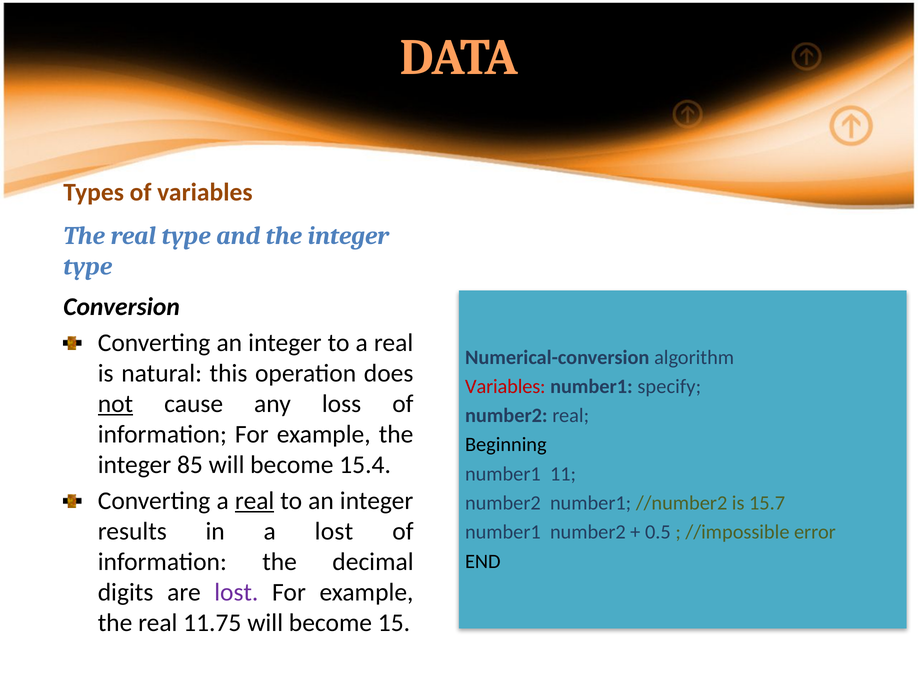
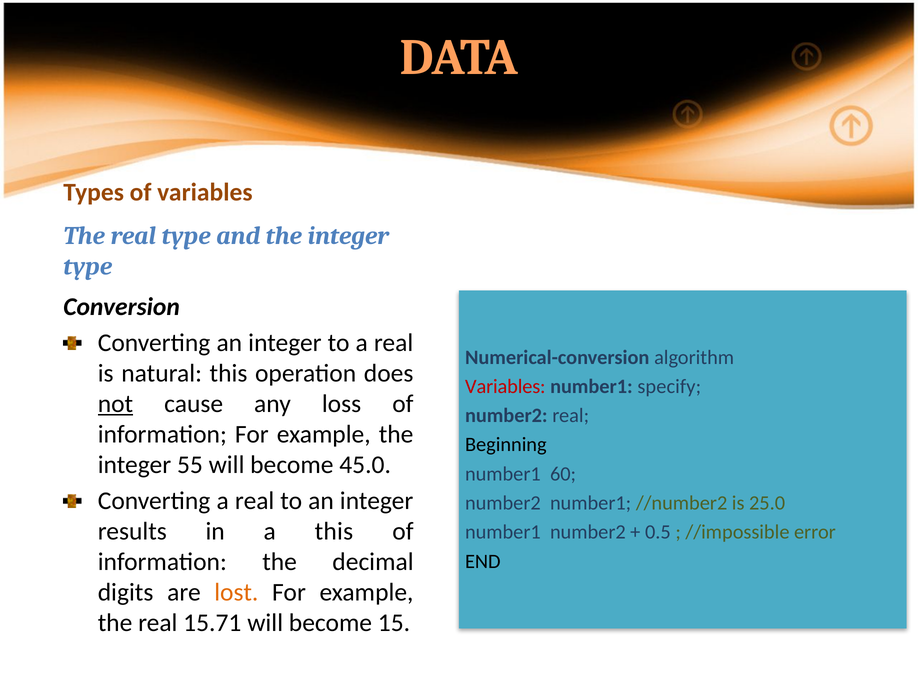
85: 85 -> 55 (190, 465)
15.4: 15.4 -> 45.0 (365, 465)
11: 11 -> 60 (563, 474)
real underline: present -> none (255, 501)
15.7: 15.7 -> 25.0 (767, 503)
a lost: lost -> this (334, 532)
lost colour: purple -> orange (236, 593)
11.75: 11.75 -> 15.71 (212, 624)
